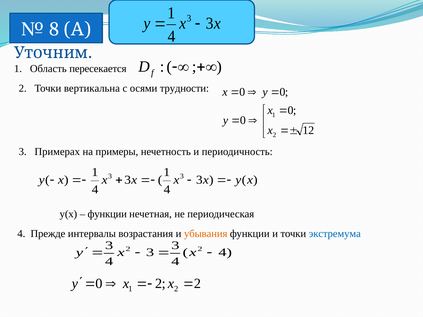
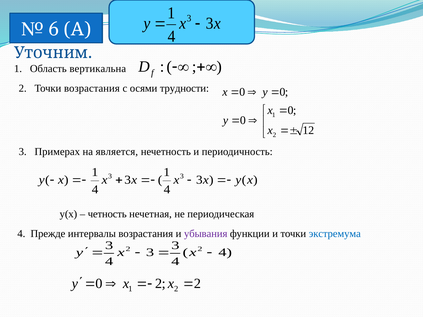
8: 8 -> 6 (54, 29)
пересекается: пересекается -> вертикальна (98, 69)
Точки вертикальна: вертикальна -> возрастания (92, 88)
примеры: примеры -> является (117, 152)
функции: функции -> четность (107, 214)
убывания colour: orange -> purple (206, 234)
